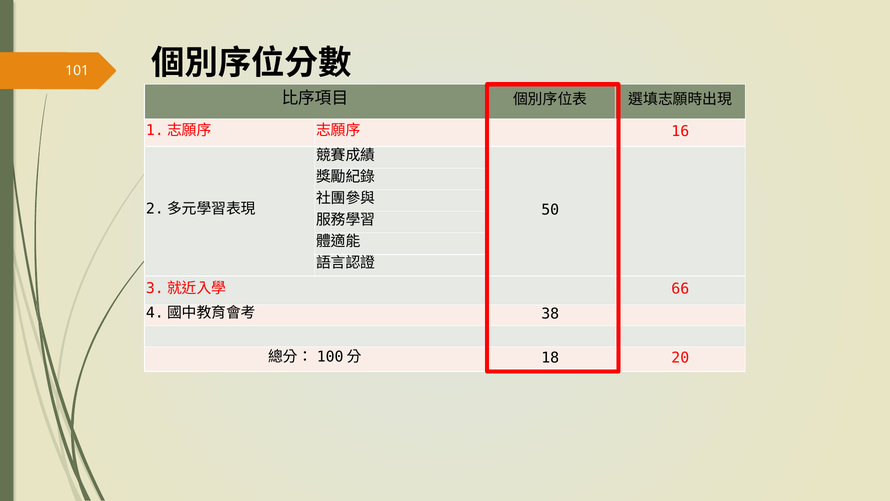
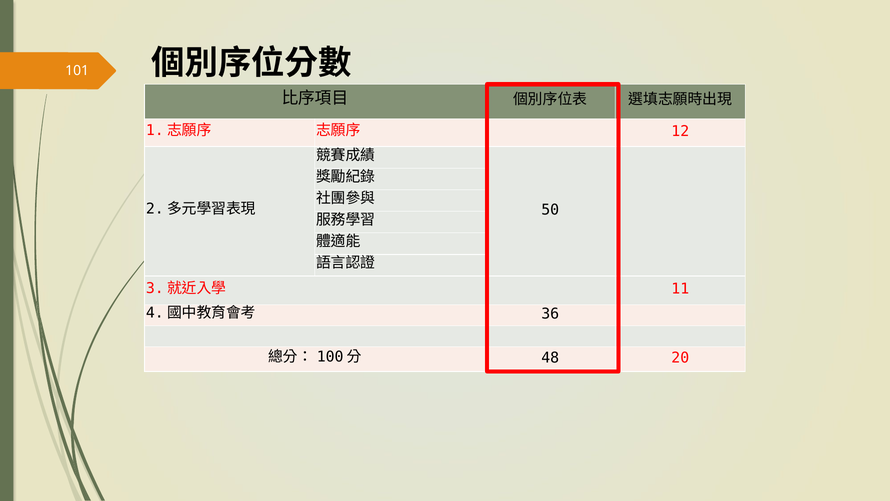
16: 16 -> 12 (680, 131)
66: 66 -> 11 (680, 289)
38: 38 -> 36 (550, 314)
18: 18 -> 48 (550, 357)
